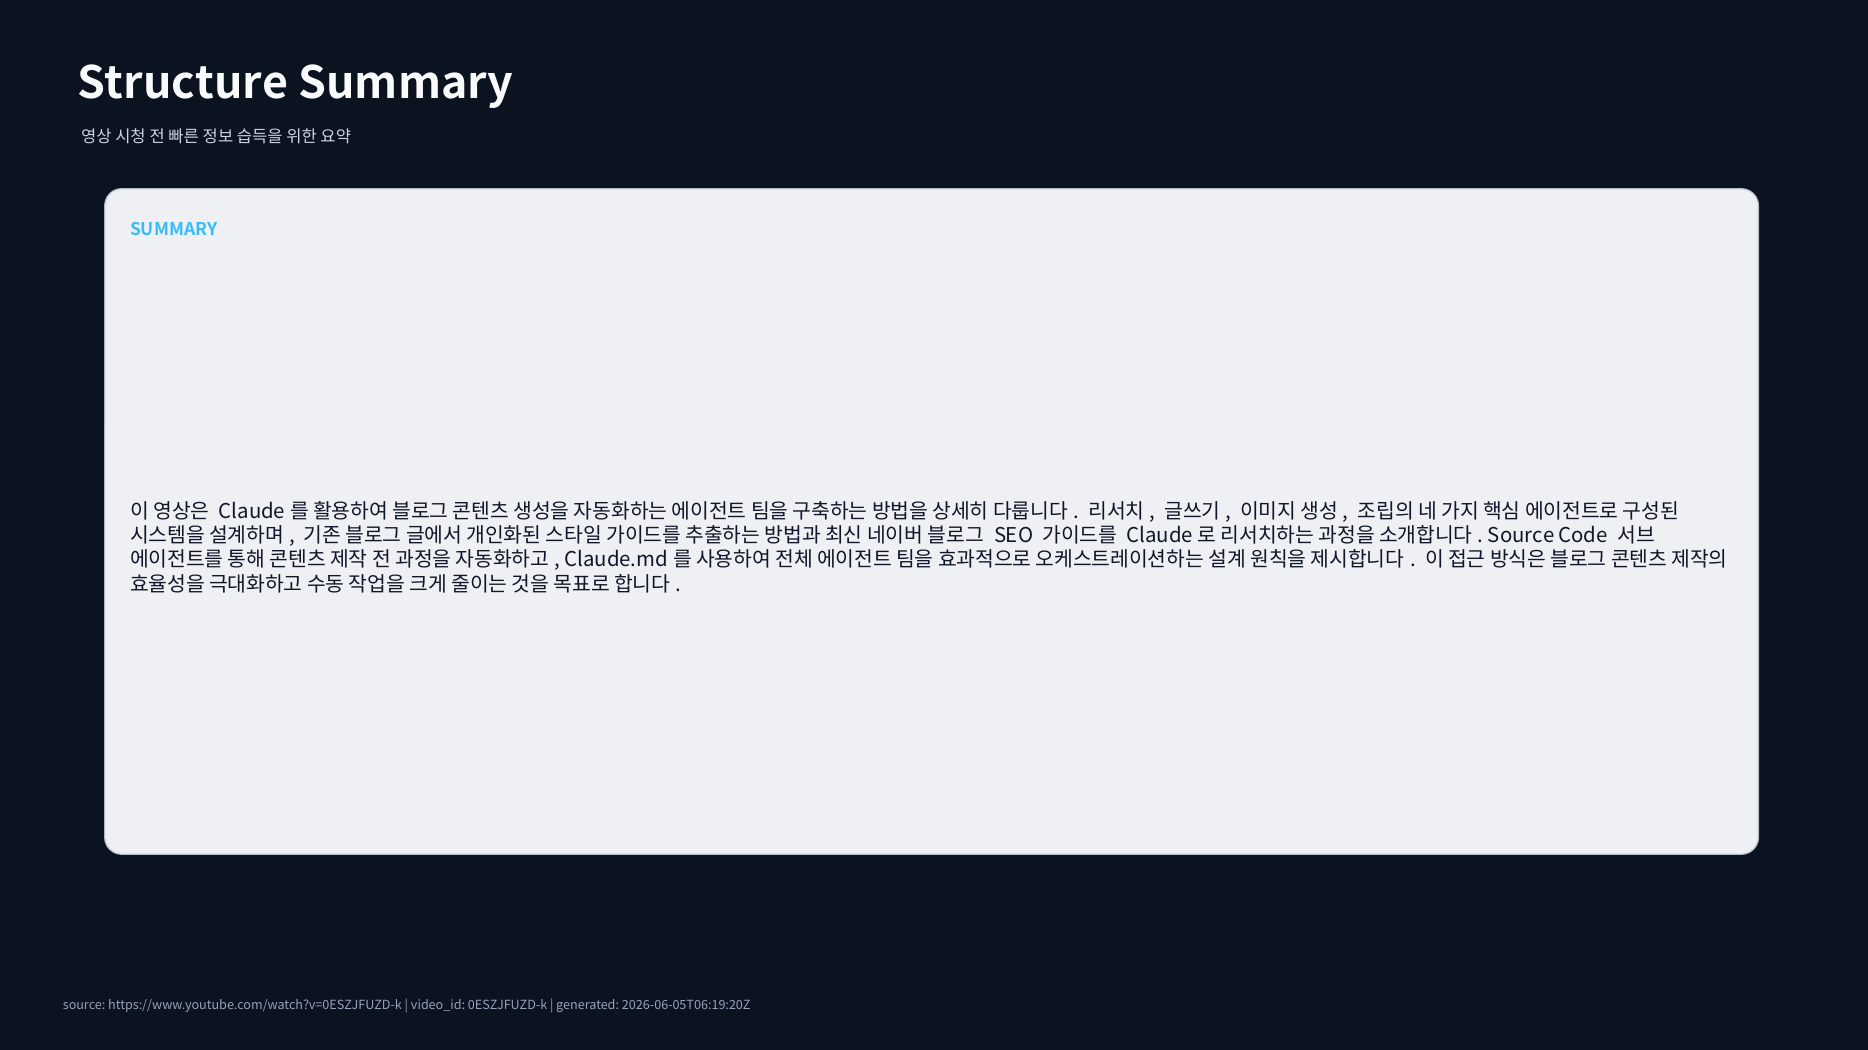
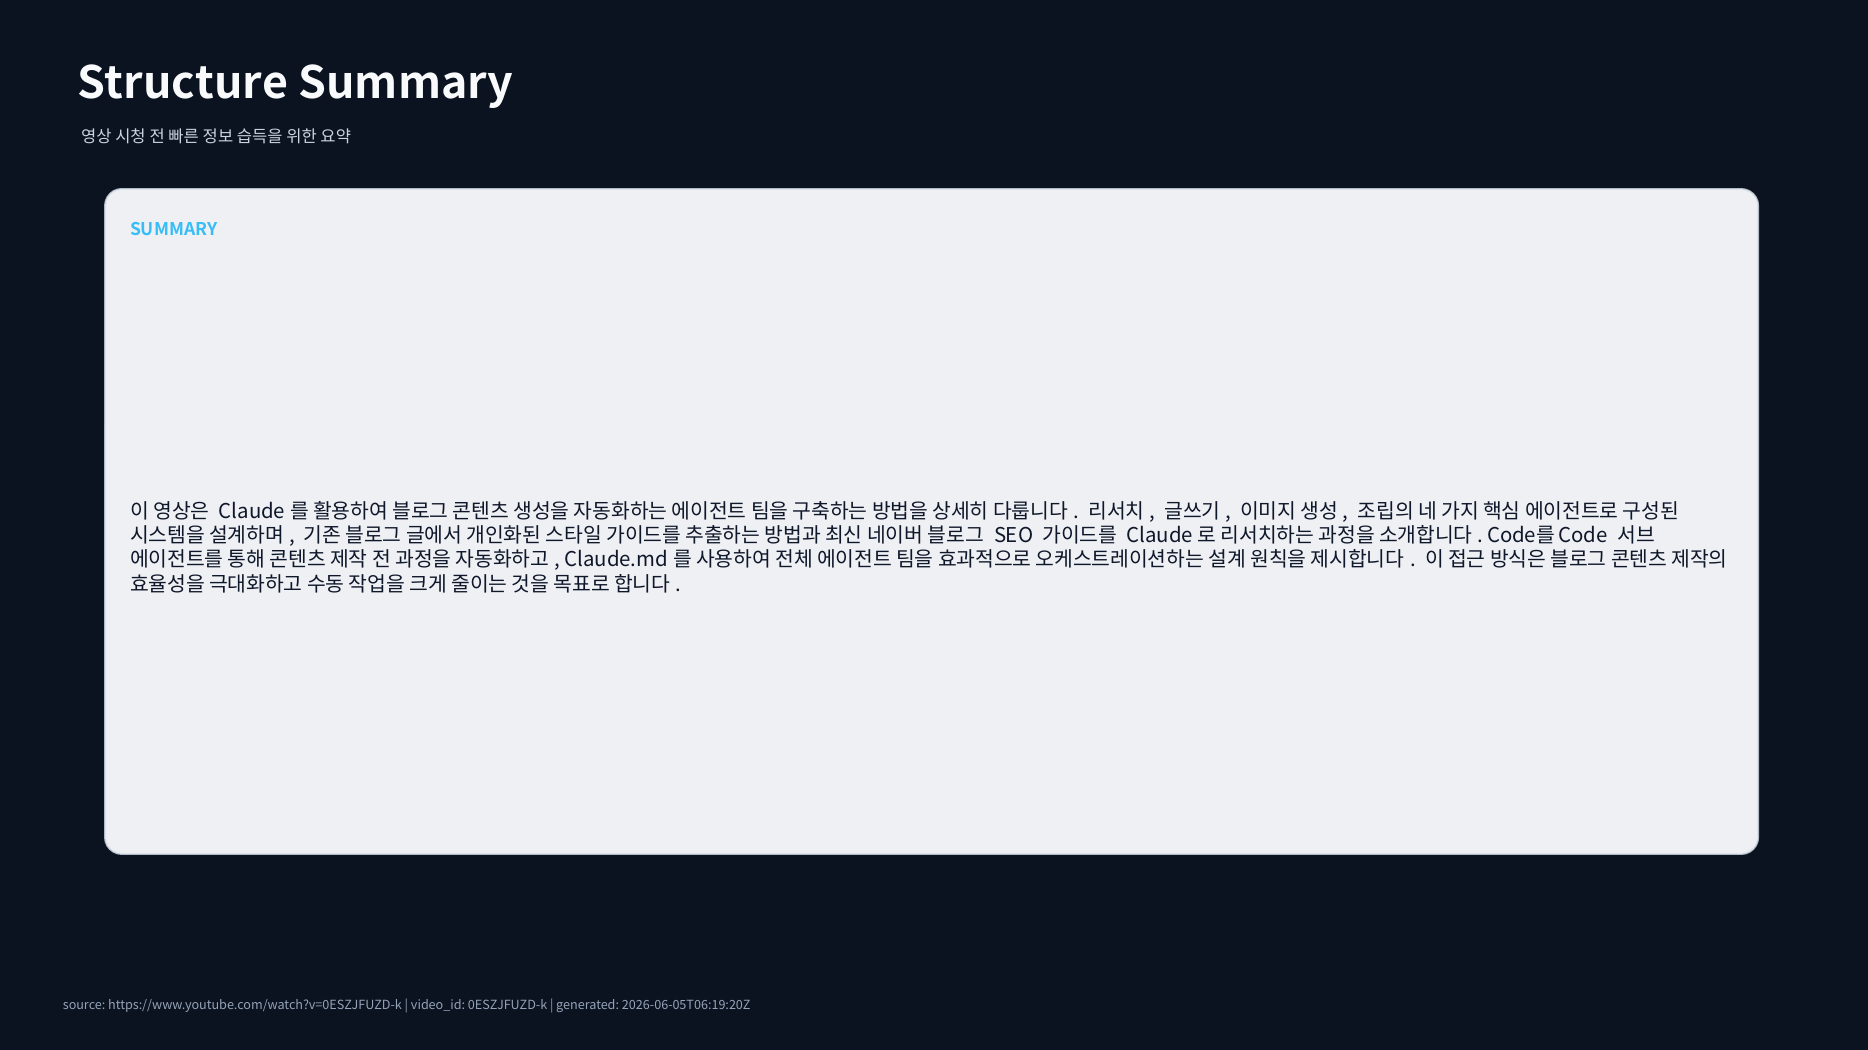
Source: Source -> Code를 (1521, 536)
